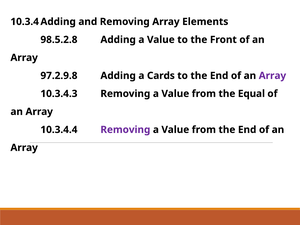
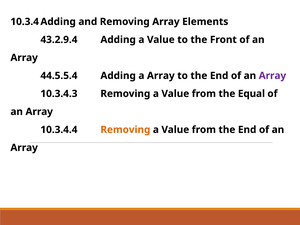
98.5.2.8: 98.5.2.8 -> 43.2.9.4 (59, 40)
97.2.9.8: 97.2.9.8 -> 44.5.5.4 (59, 76)
a Cards: Cards -> Array (161, 76)
Removing colour: purple -> orange (125, 130)
